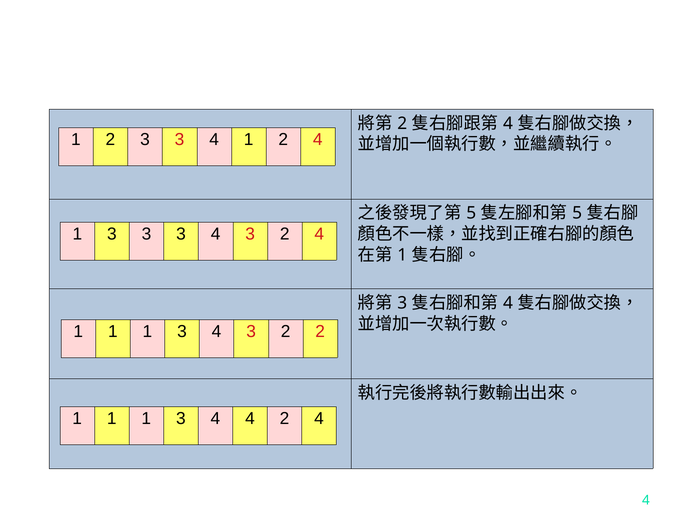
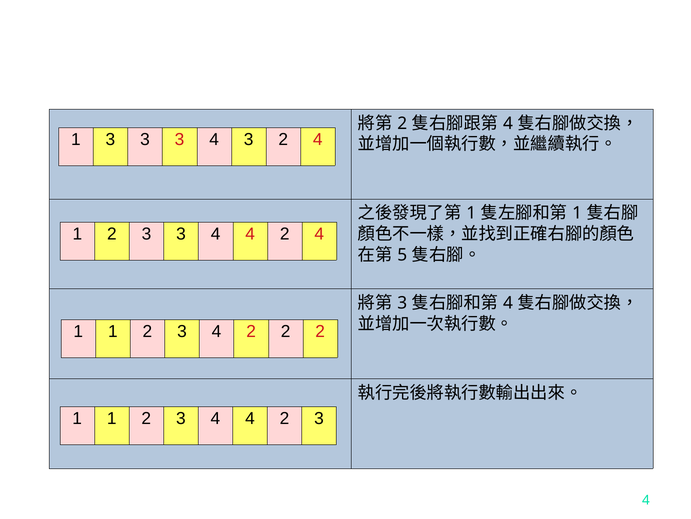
2: 2 -> 3 (110, 139)
3 4 1: 1 -> 3 (249, 139)
5: 5 -> 1 (471, 213)
5: 5 -> 1 (577, 213)
3: 3 -> 2 (112, 234)
3 3 4 3: 3 -> 4 (250, 234)
1: 1 -> 5 (402, 255)
1: 1 -> 2 (147, 331)
3: 3 -> 2 (251, 331)
1: 1 -> 2 (146, 418)
4 2 4: 4 -> 3 (319, 418)
